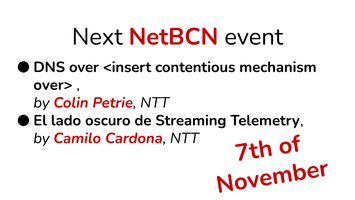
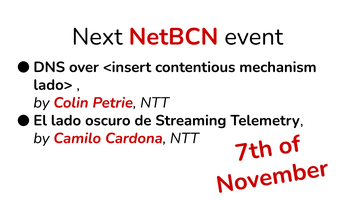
over>: over> -> lado> (53, 85)
